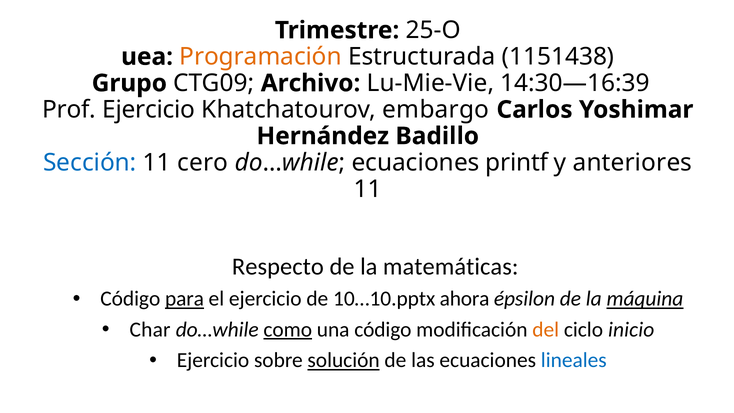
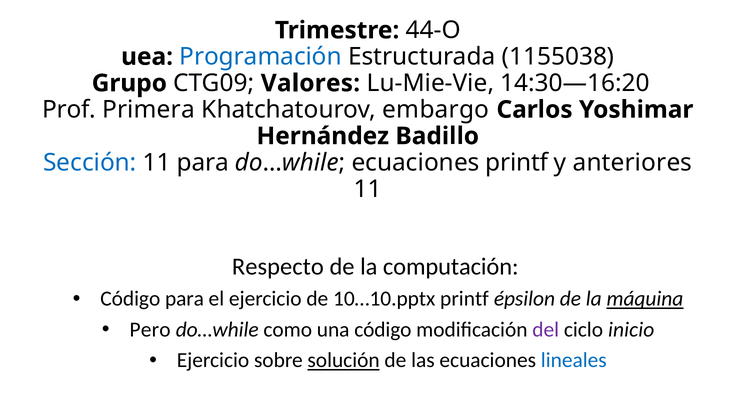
25-O: 25-O -> 44-O (433, 30)
Programación colour: orange -> blue (261, 57)
1151438: 1151438 -> 1155038 (558, 57)
Archivo: Archivo -> Valores (310, 83)
14:30—16:39: 14:30—16:39 -> 14:30—16:20 (575, 83)
Prof Ejercicio: Ejercicio -> Primera (149, 110)
11 cero: cero -> para (203, 162)
matemáticas: matemáticas -> computación (451, 266)
para underline: present -> none (184, 299)
10…10.pptx ahora: ahora -> printf (464, 299)
Char: Char -> Pero (150, 330)
como underline: present -> none (288, 330)
del colour: orange -> purple (546, 330)
